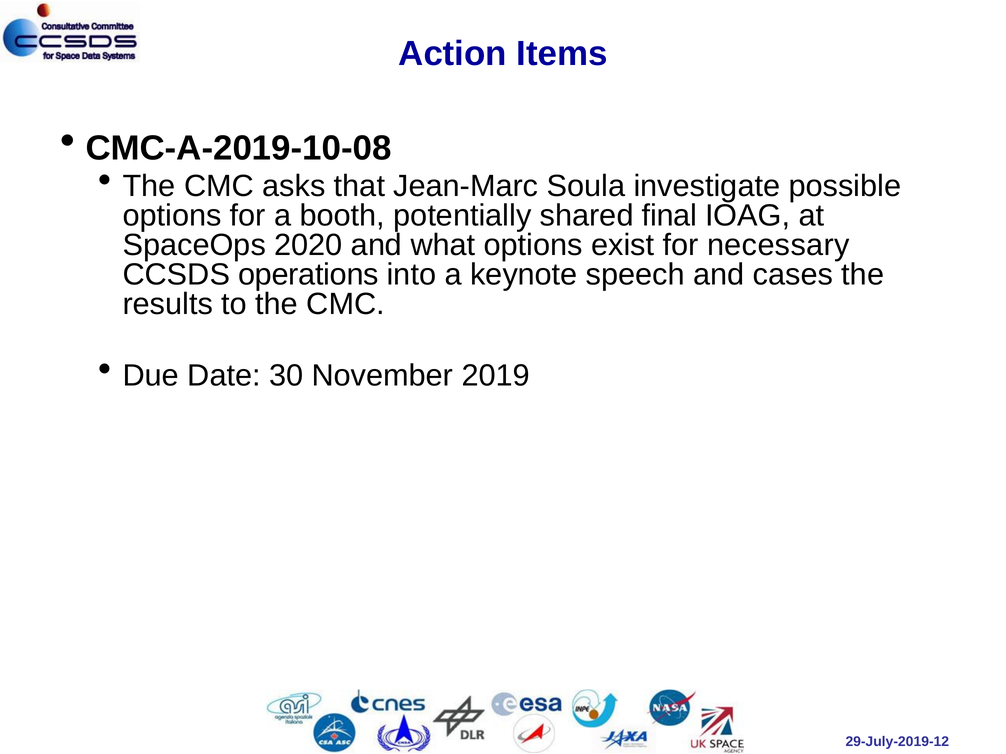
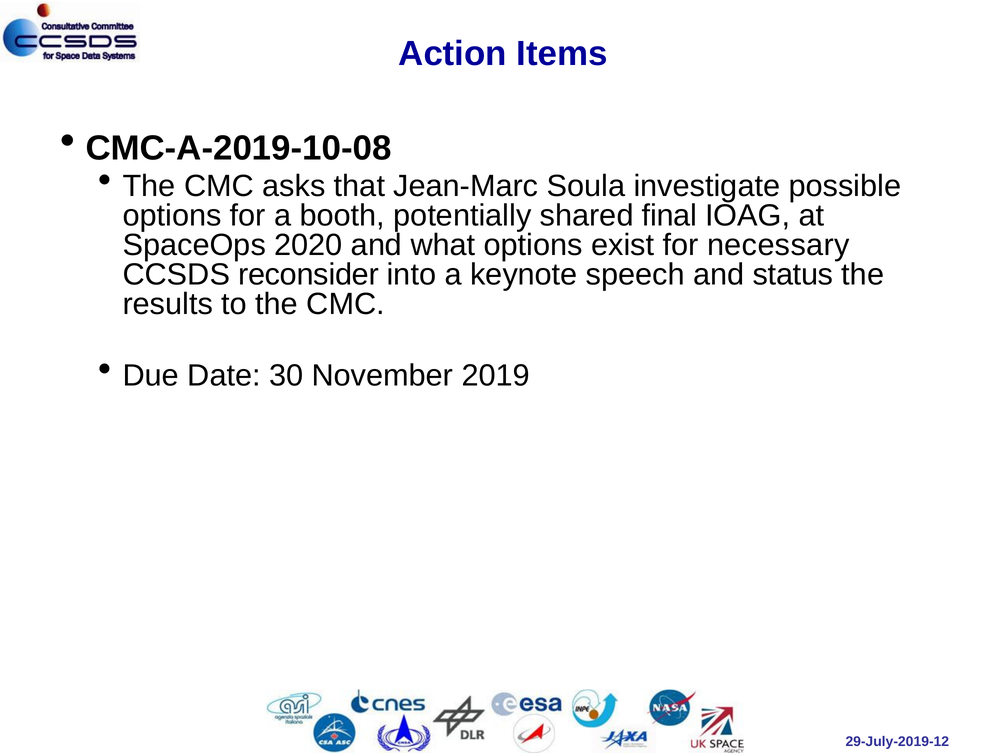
operations: operations -> reconsider (309, 275)
cases: cases -> status (793, 275)
